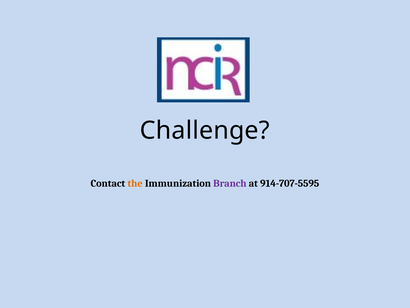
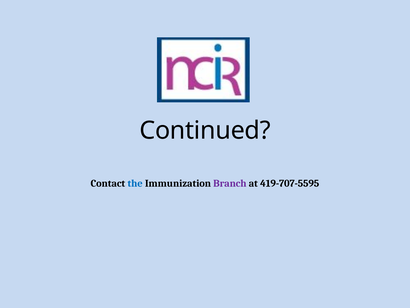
Challenge: Challenge -> Continued (205, 130)
the colour: orange -> blue (135, 183)
914-707-5595: 914-707-5595 -> 419-707-5595 (290, 183)
